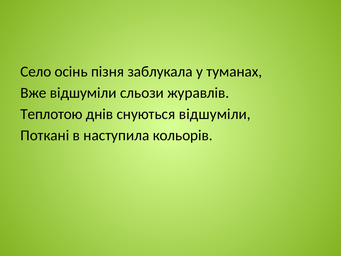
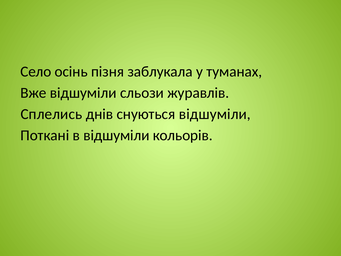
Теплотою: Теплотою -> Сплелись (51, 114)
в наступила: наступила -> відшуміли (116, 135)
